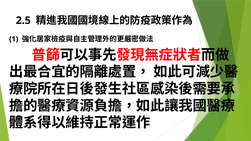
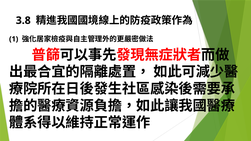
2.5: 2.5 -> 3.8 (23, 20)
